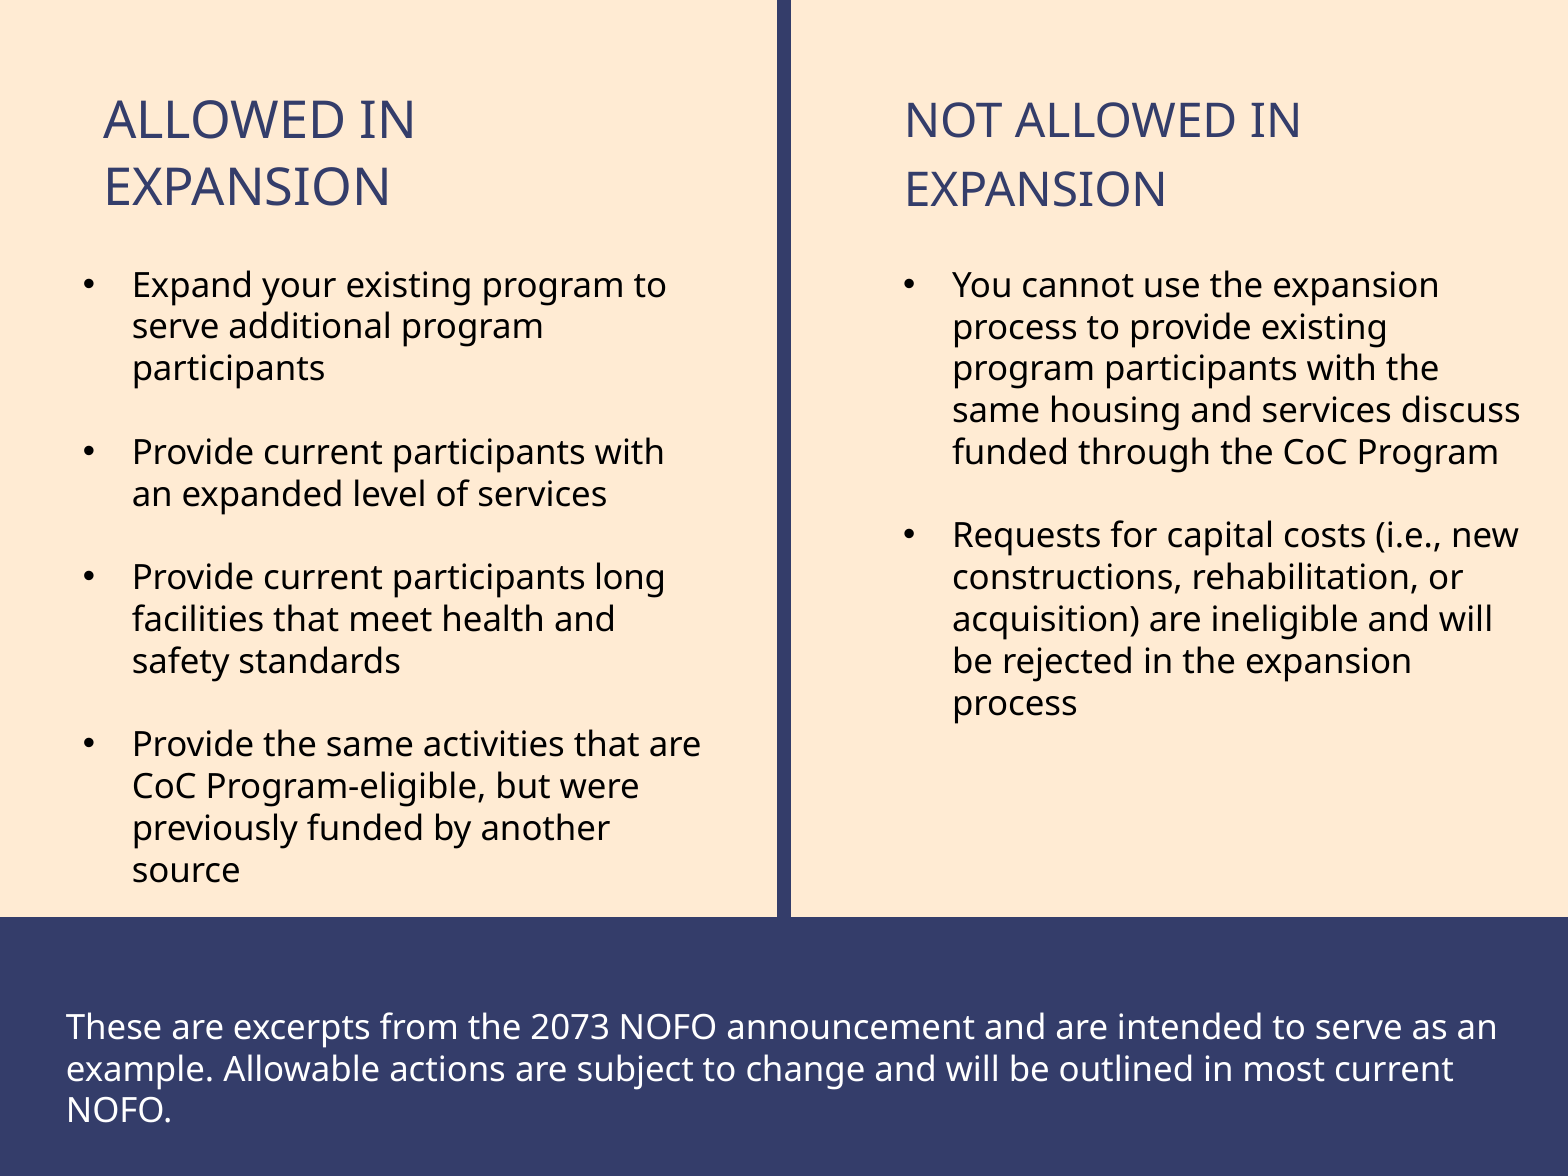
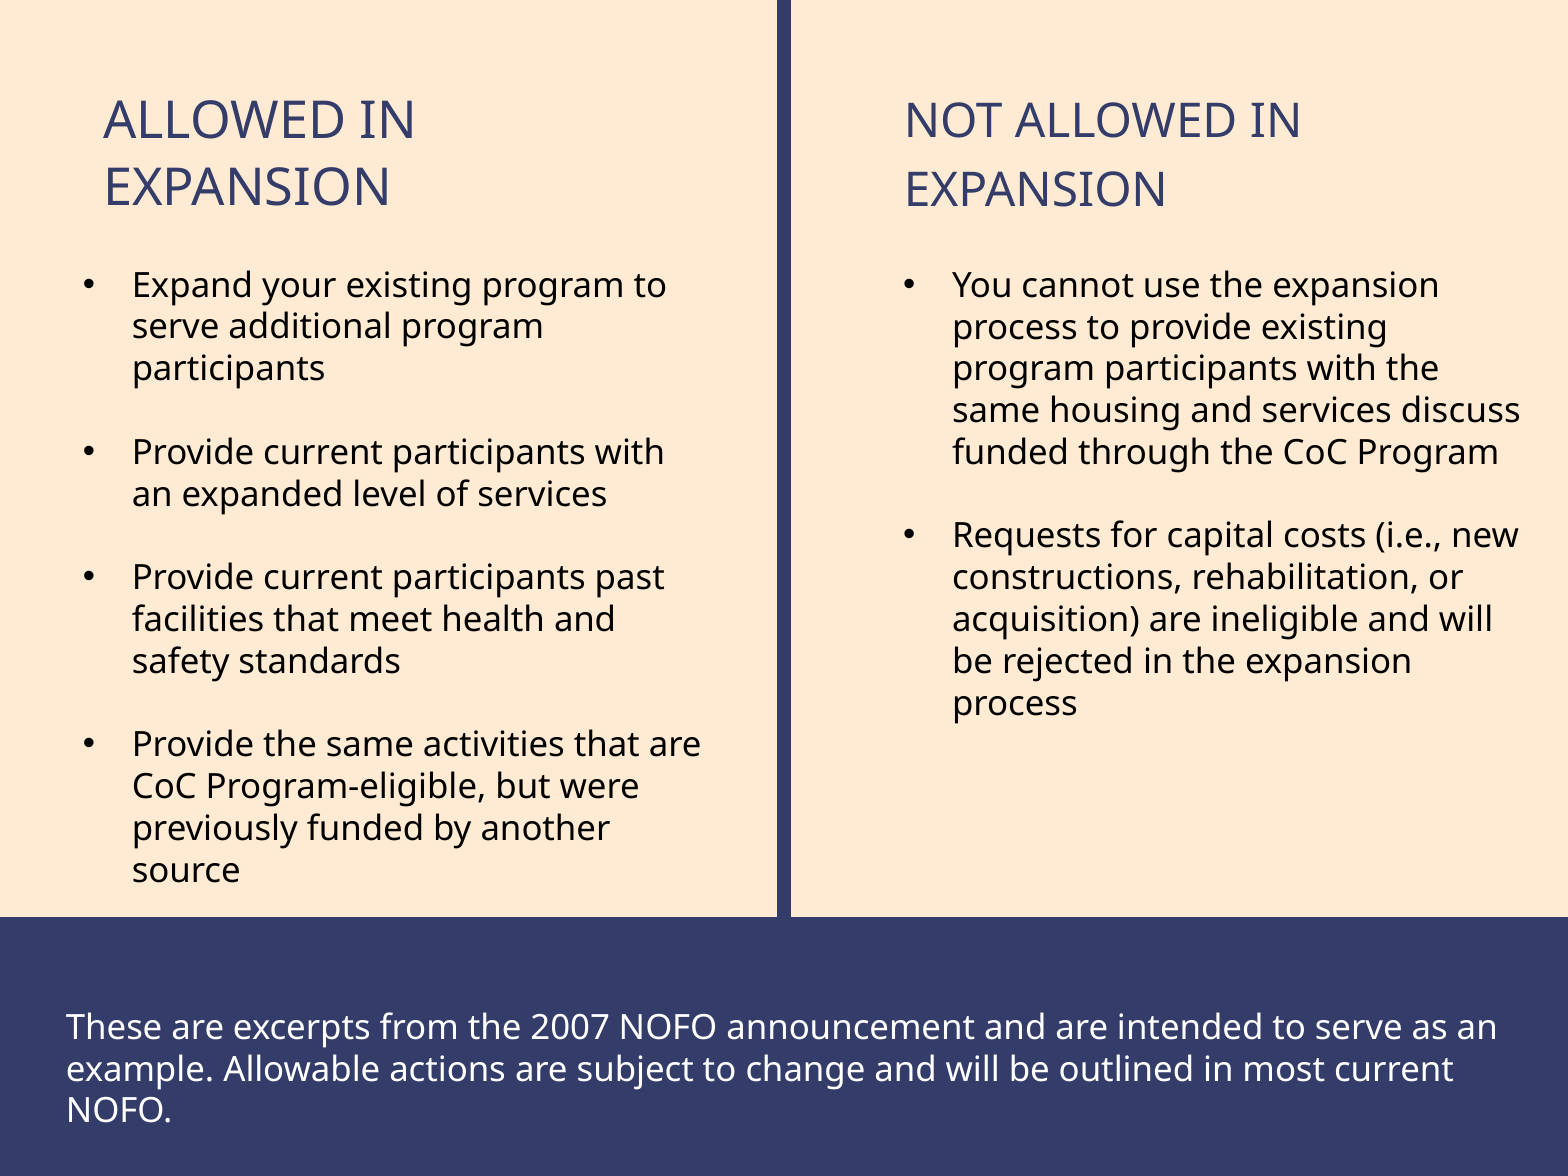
long: long -> past (630, 578)
2073: 2073 -> 2007 (570, 1028)
